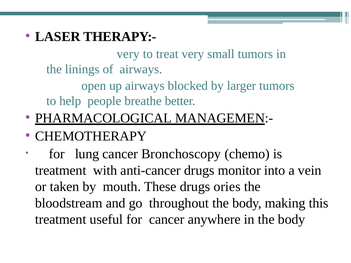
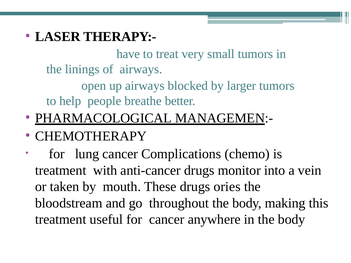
very: very -> have (128, 54)
Bronchoscopy: Bronchoscopy -> Complications (181, 154)
